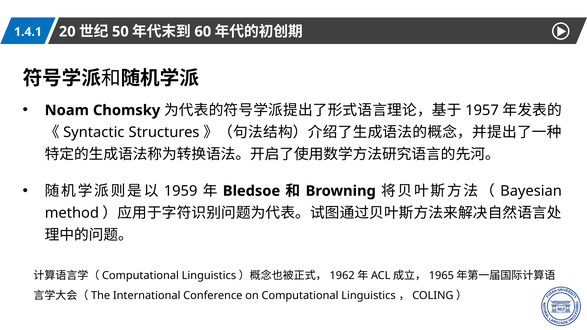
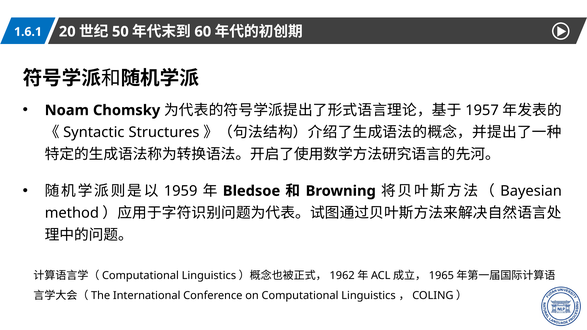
1.4.1: 1.4.1 -> 1.6.1 (28, 32)
